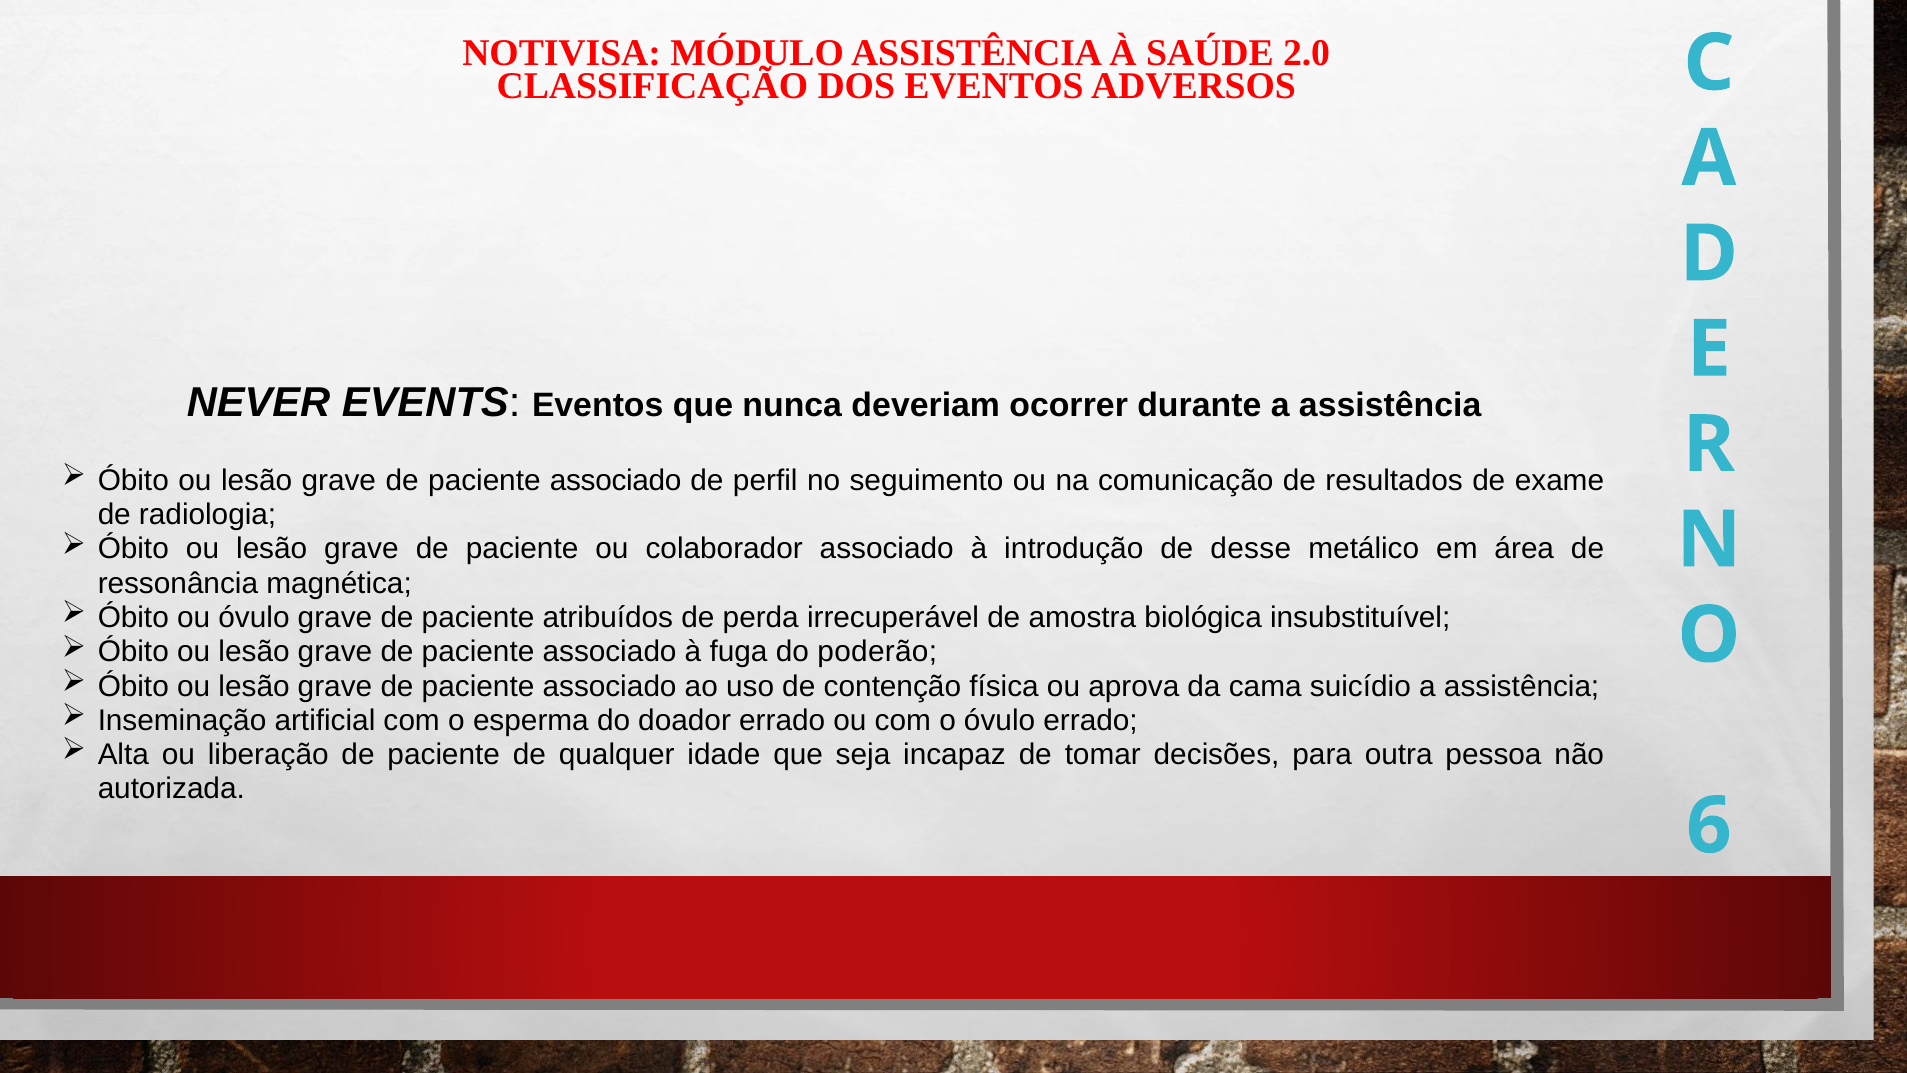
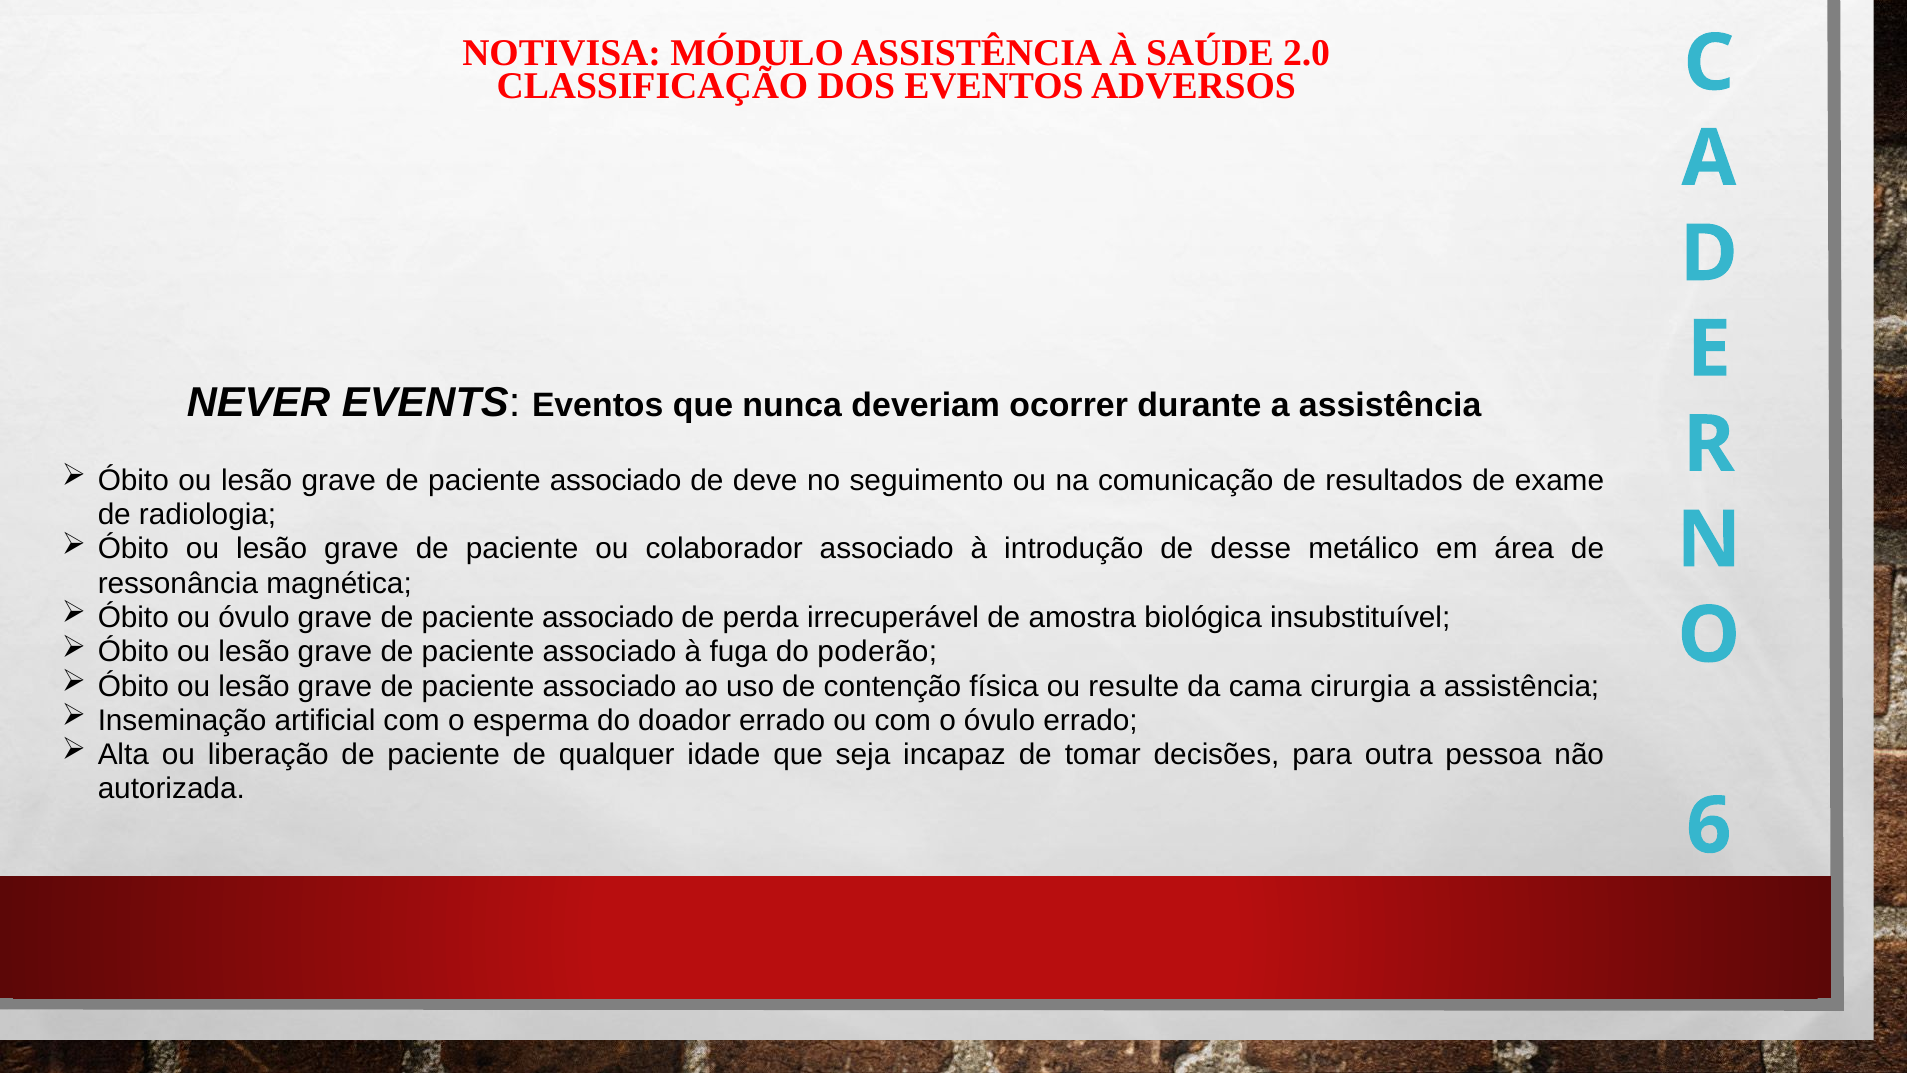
perfil: perfil -> deve (765, 480)
atribuídos: atribuídos -> associado (608, 617)
aprova: aprova -> resulte (1134, 686)
suicídio: suicídio -> cirurgia (1360, 686)
